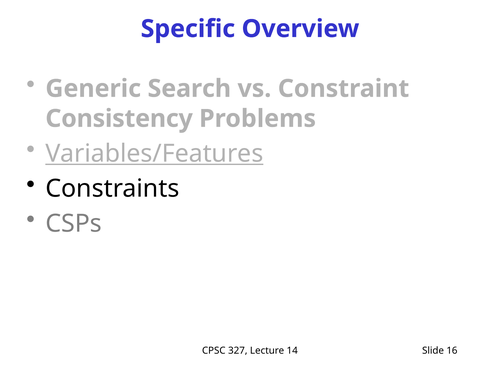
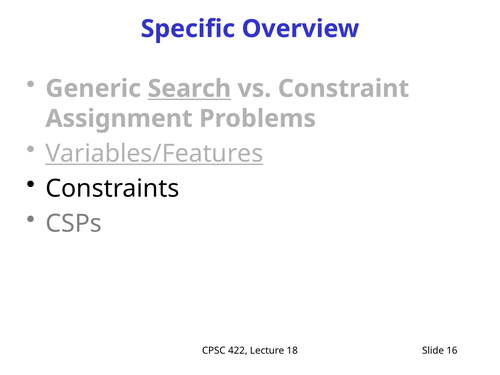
Search underline: none -> present (189, 89)
Consistency: Consistency -> Assignment (119, 119)
327: 327 -> 422 (238, 351)
14: 14 -> 18 (292, 351)
